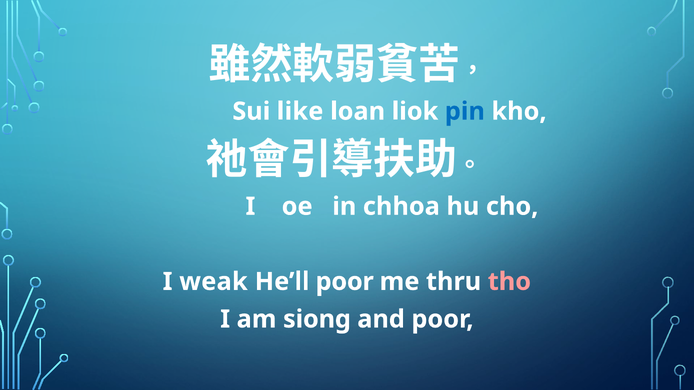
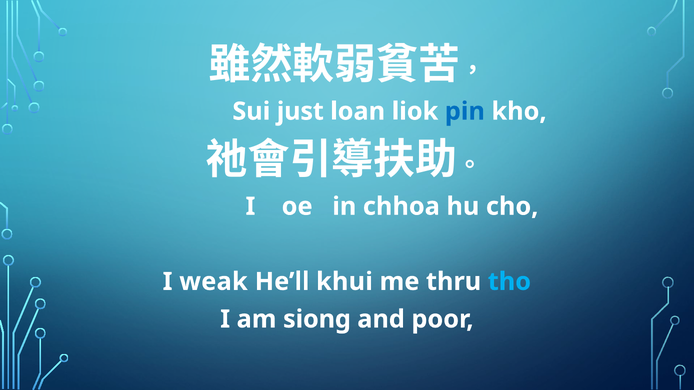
like: like -> just (300, 111)
He’ll poor: poor -> khui (344, 282)
tho colour: pink -> light blue (509, 282)
